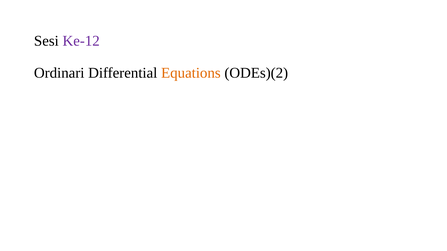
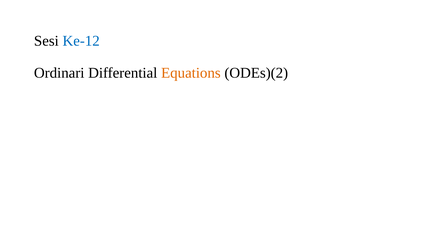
Ke-12 colour: purple -> blue (81, 41)
